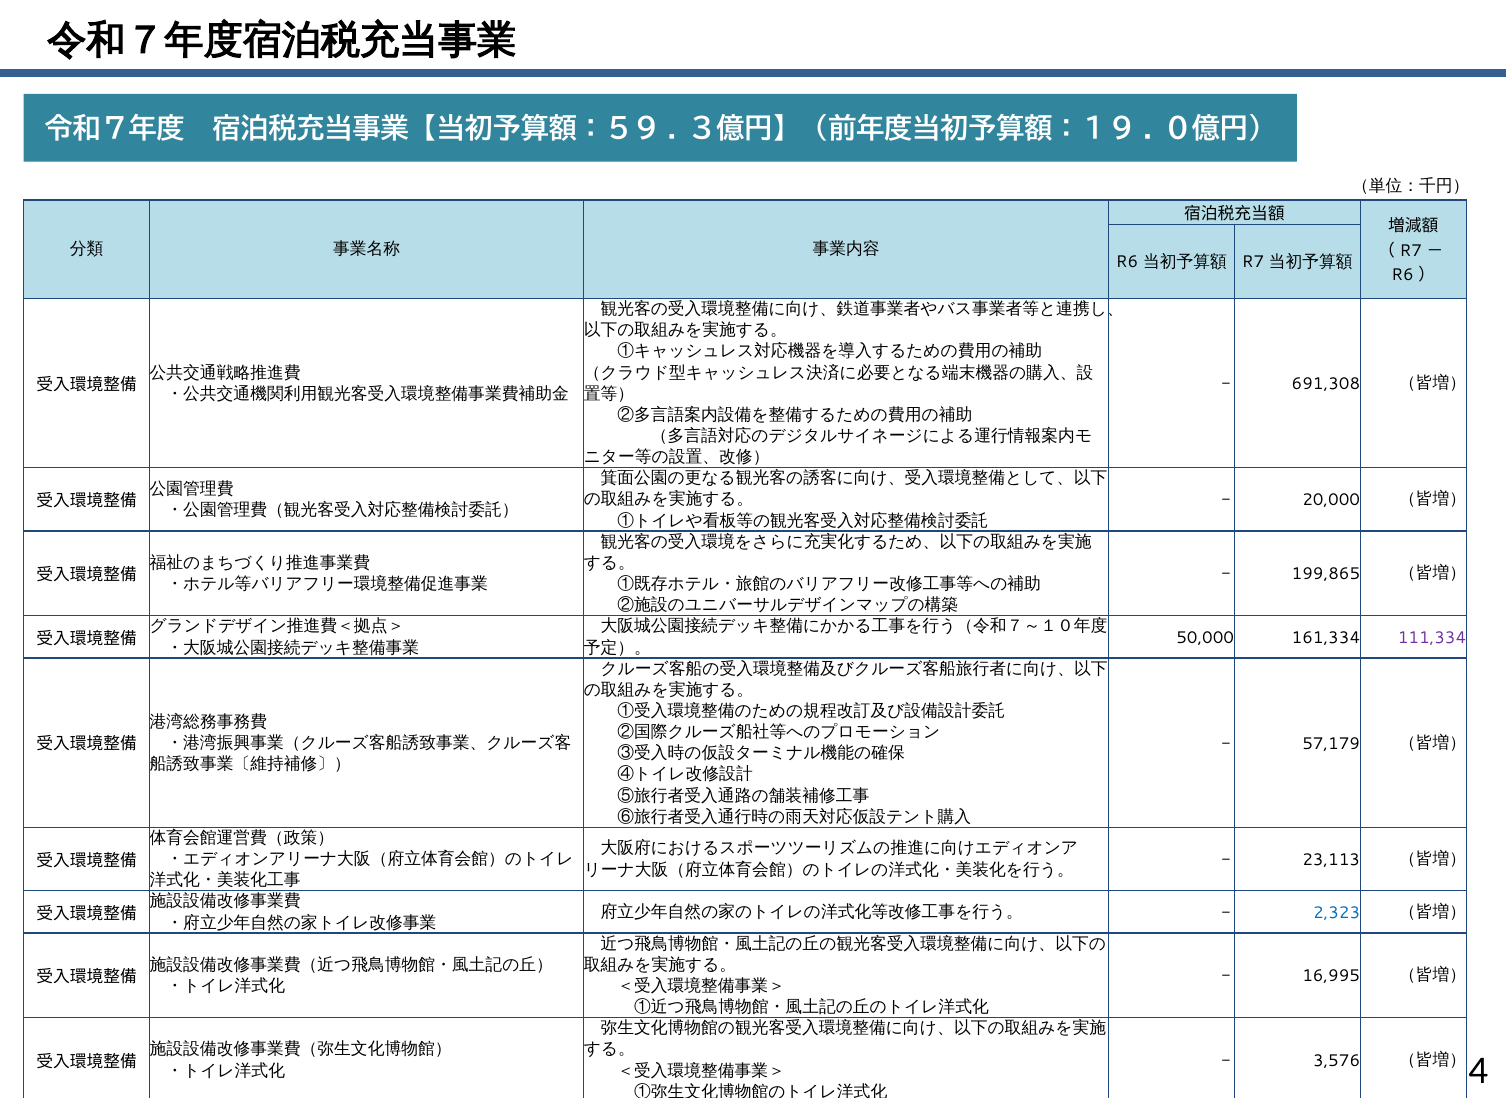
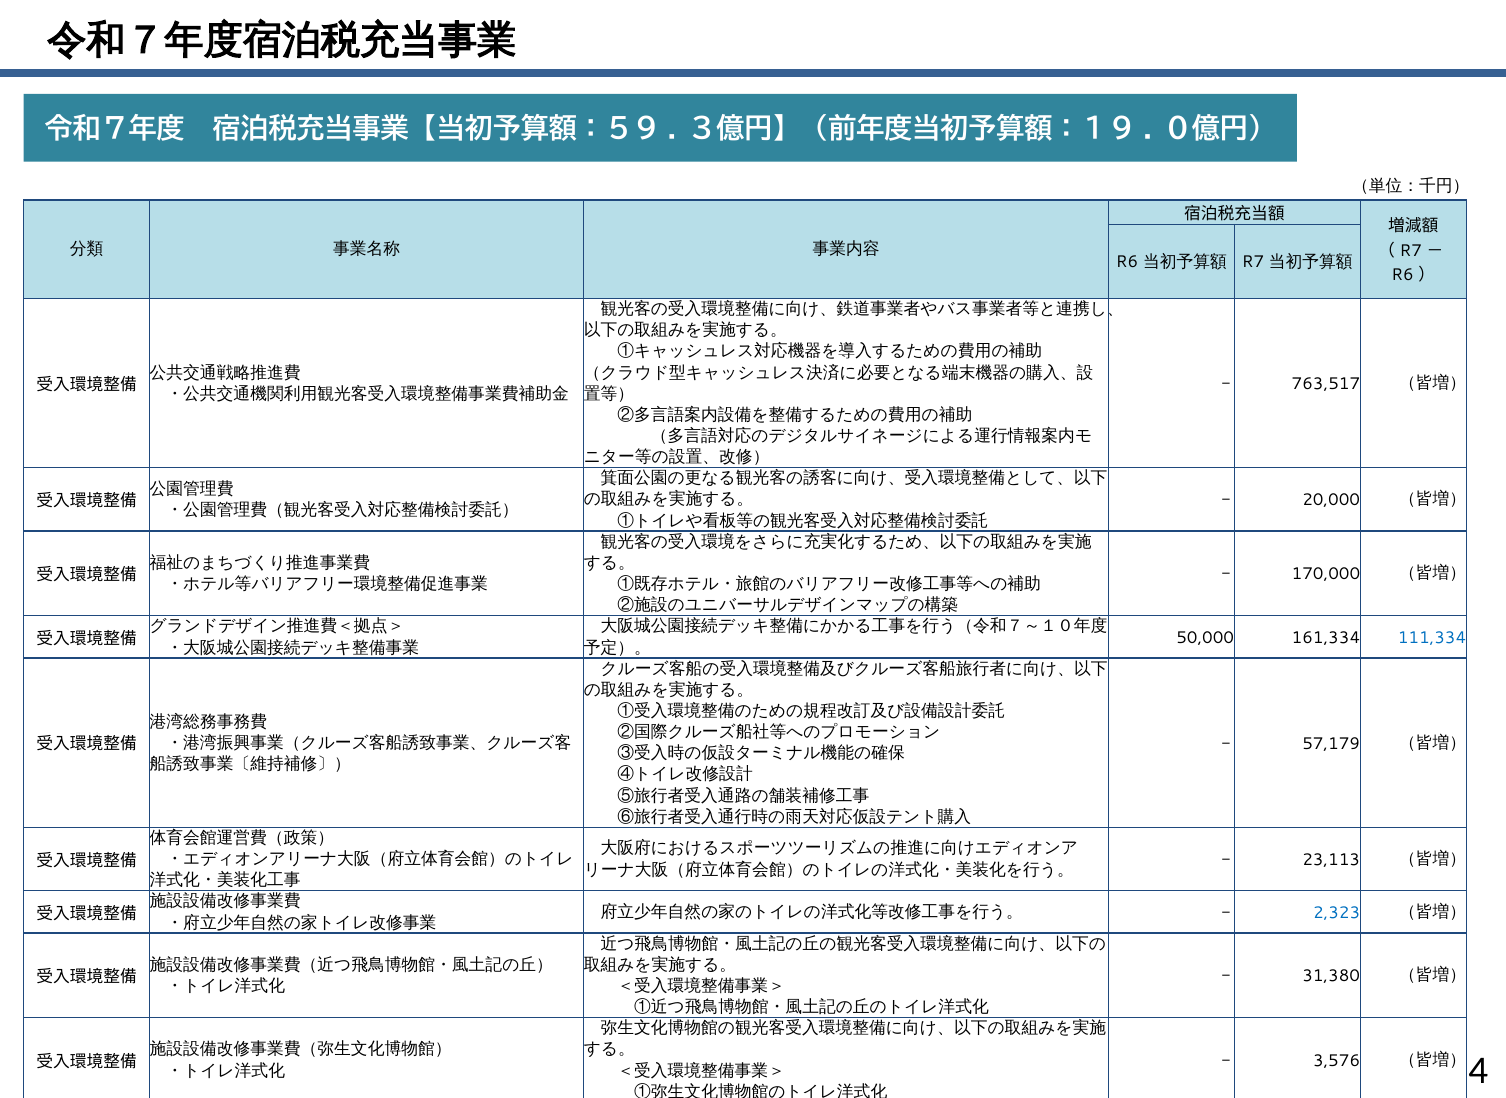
691,308: 691,308 -> 763,517 (1326, 384)
199,865: 199,865 -> 170,000 (1326, 574)
111,334 colour: purple -> blue (1432, 638)
16,995: 16,995 -> 31,380 (1331, 976)
